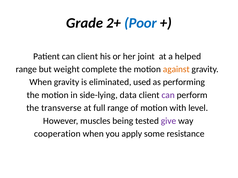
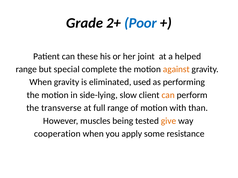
can client: client -> these (88, 56)
weight: weight -> special (67, 69)
data: data -> slow (128, 95)
can colour: purple -> orange (168, 95)
level: level -> than (198, 108)
give colour: purple -> orange (169, 121)
